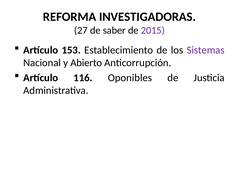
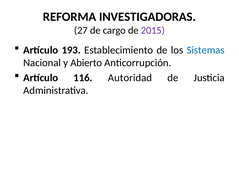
saber: saber -> cargo (114, 30)
153: 153 -> 193 (71, 50)
Sistemas colour: purple -> blue (206, 50)
Oponibles: Oponibles -> Autoridad (130, 78)
